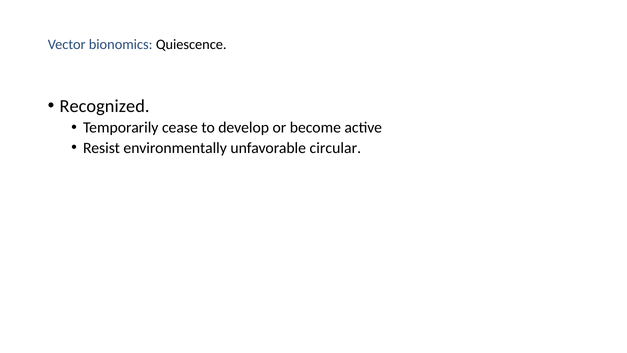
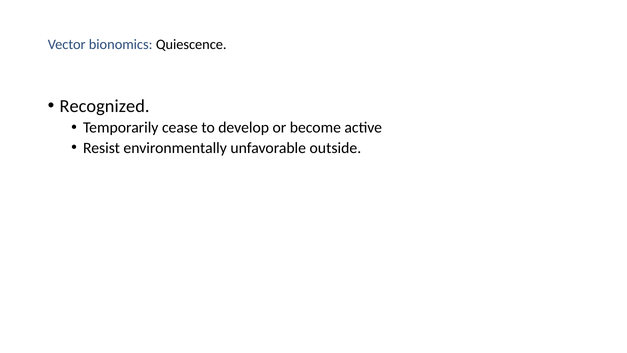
circular: circular -> outside (335, 148)
